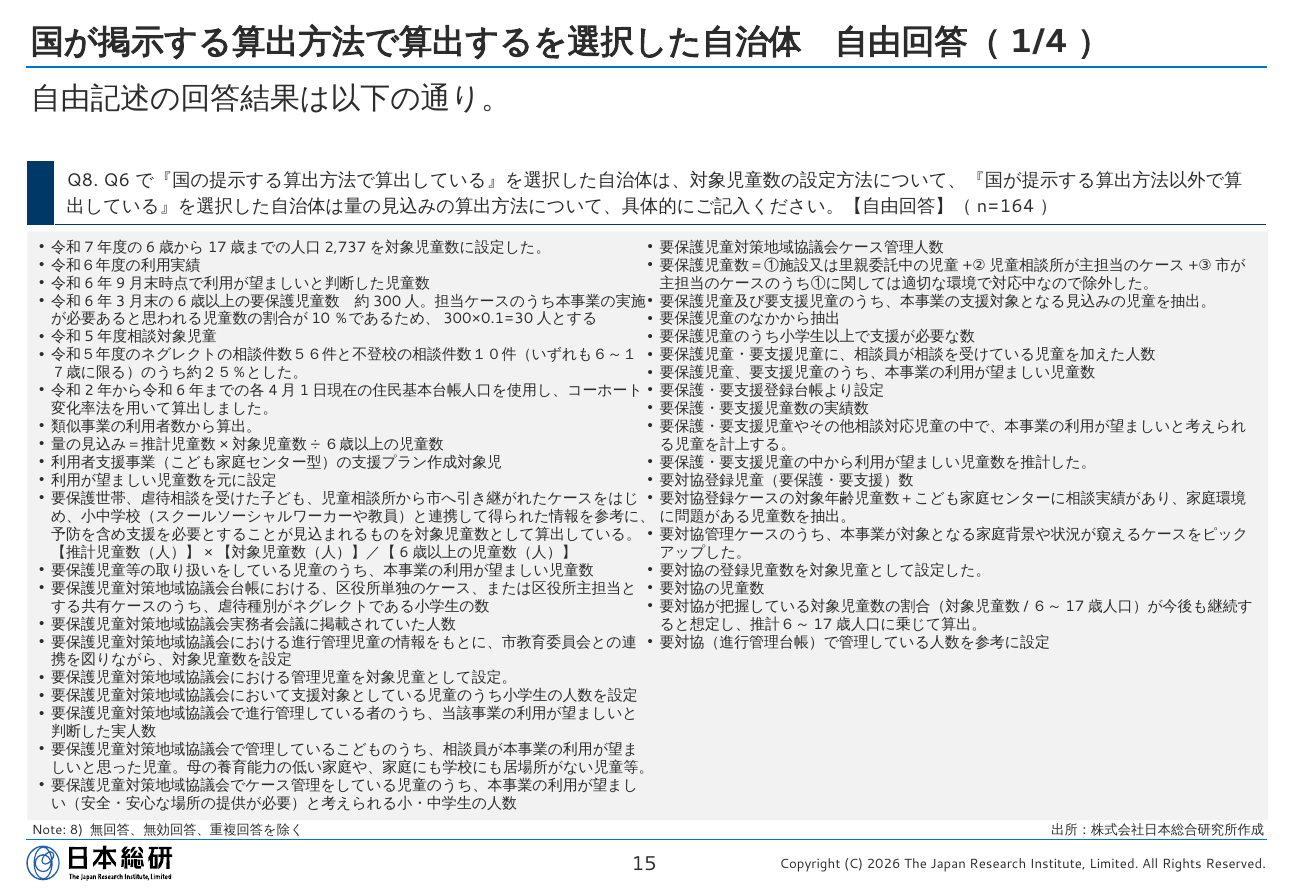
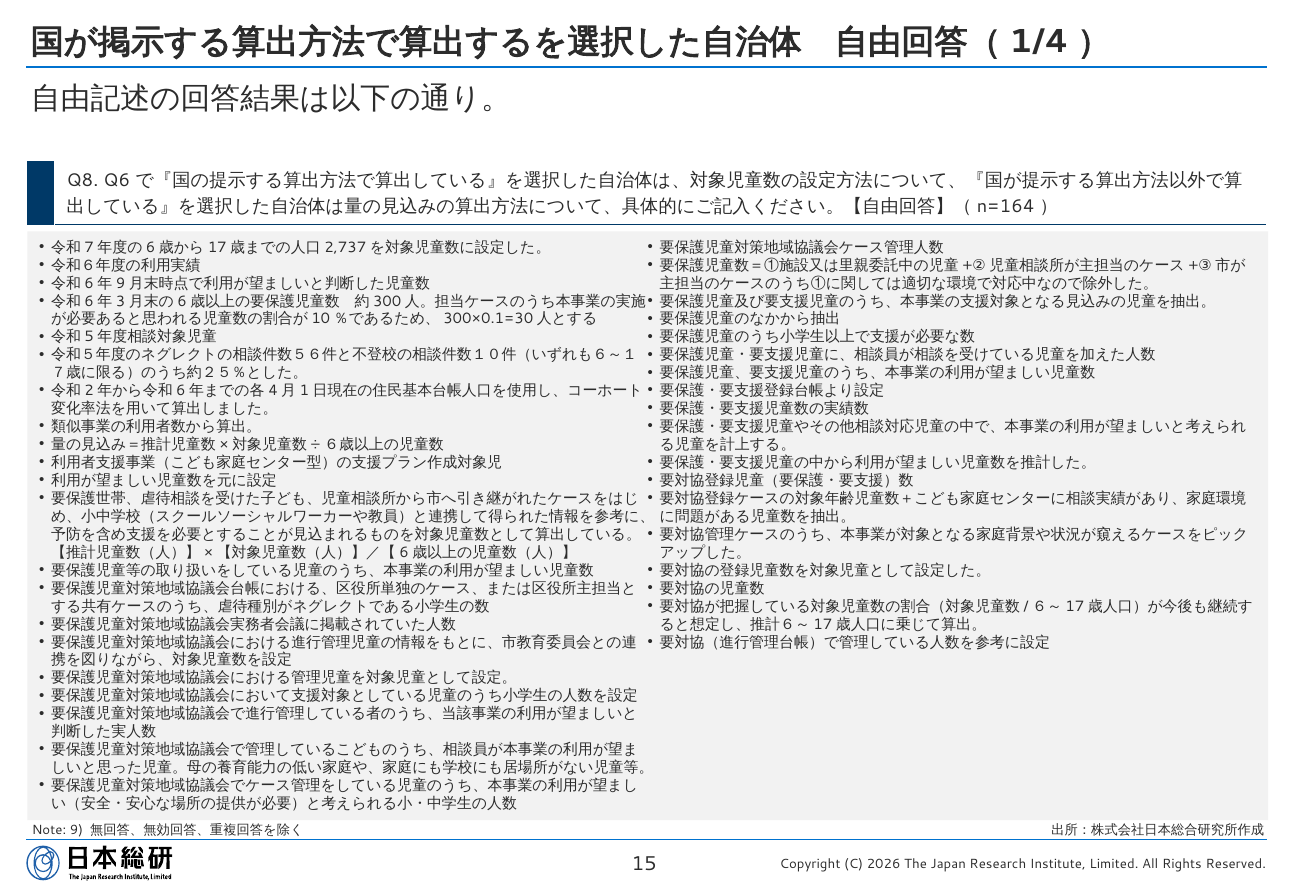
8: 8 -> 9 (76, 831)
